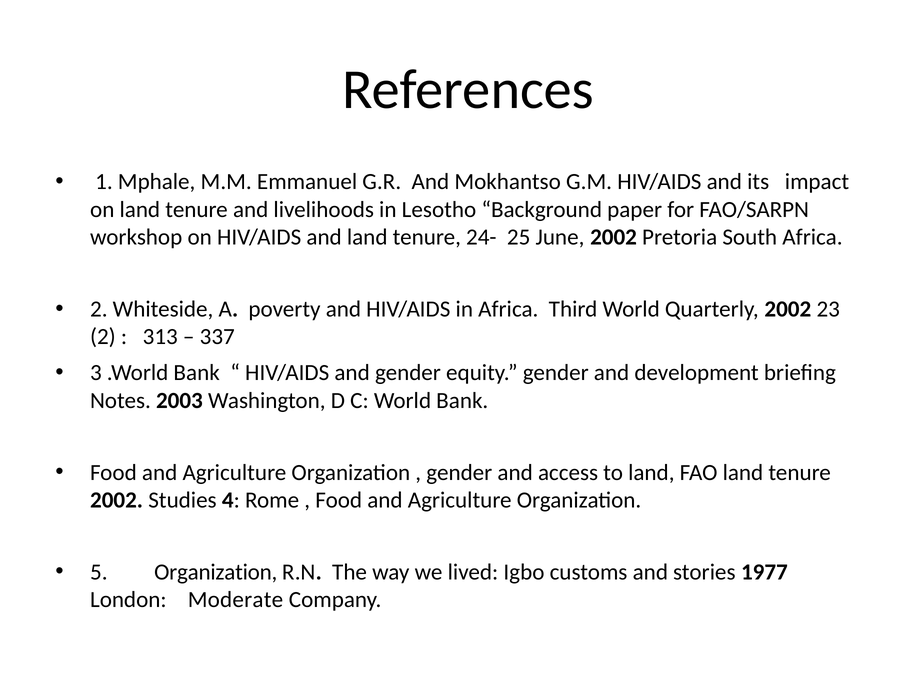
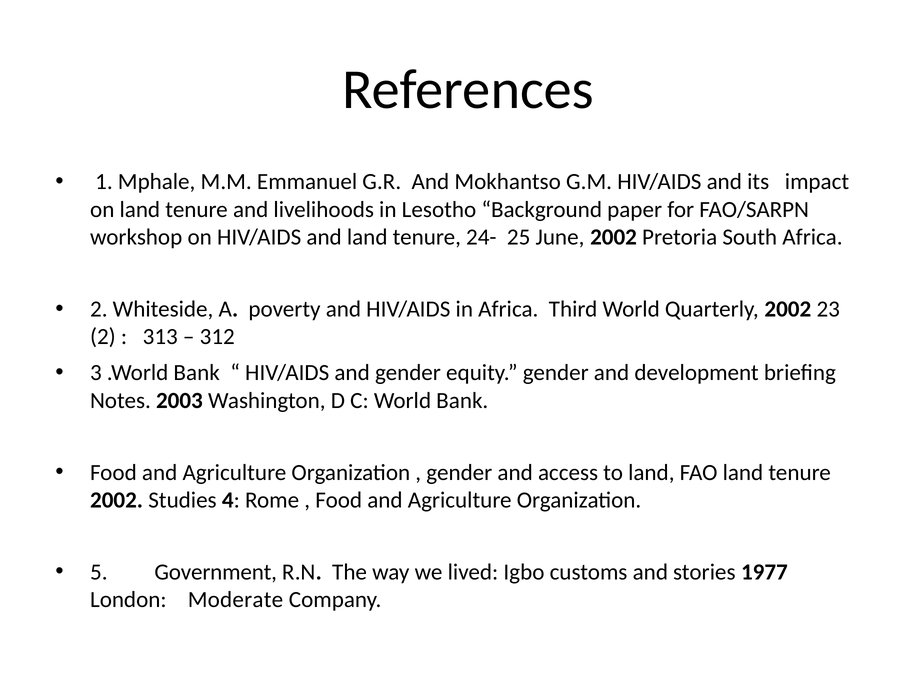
337: 337 -> 312 (217, 337)
5 Organization: Organization -> Government (216, 572)
